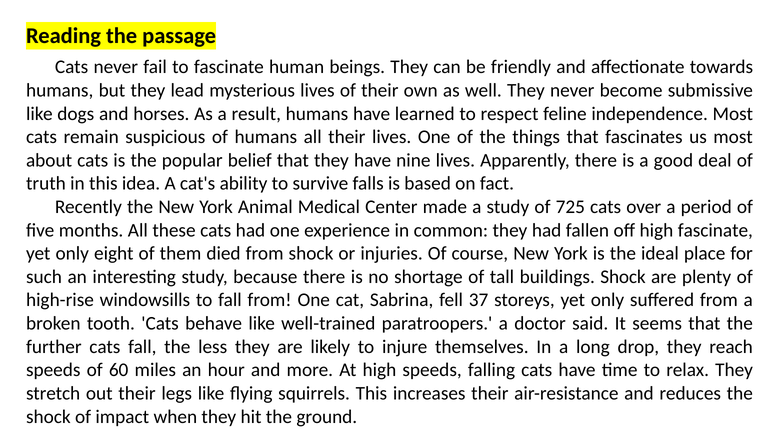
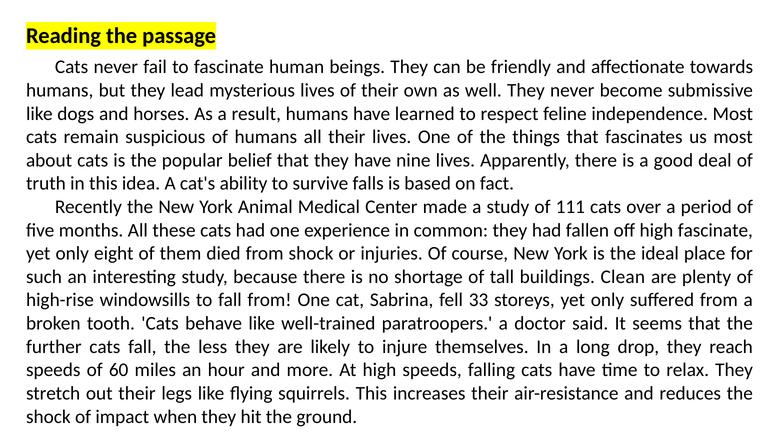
725: 725 -> 111 (570, 207)
buildings Shock: Shock -> Clean (623, 277)
37: 37 -> 33 (479, 300)
